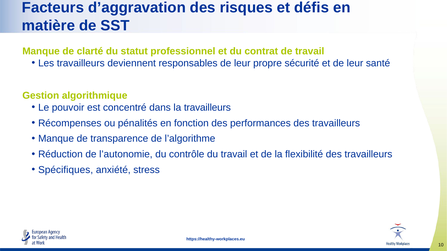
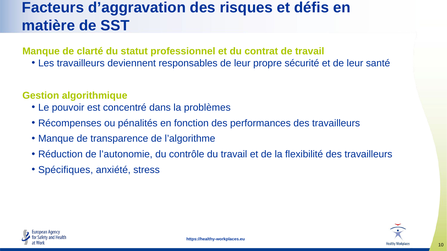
la travailleurs: travailleurs -> problèmes (207, 108)
